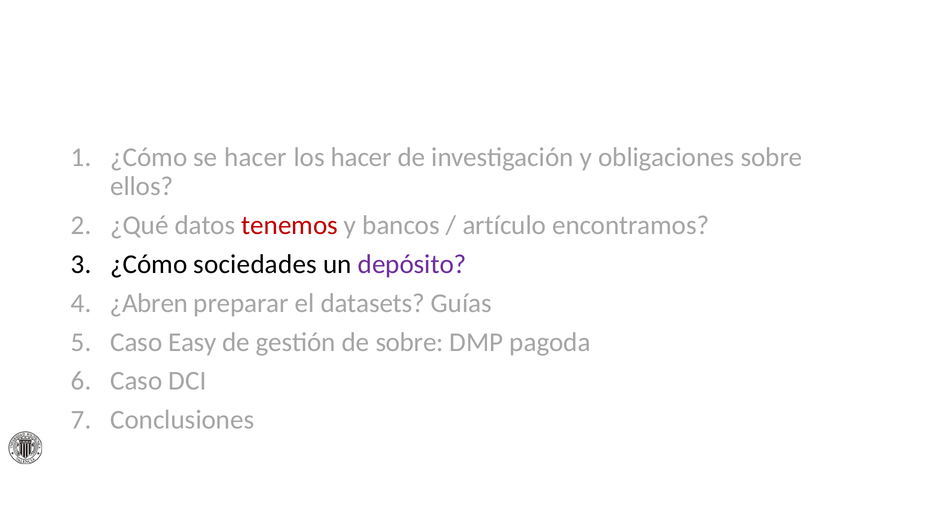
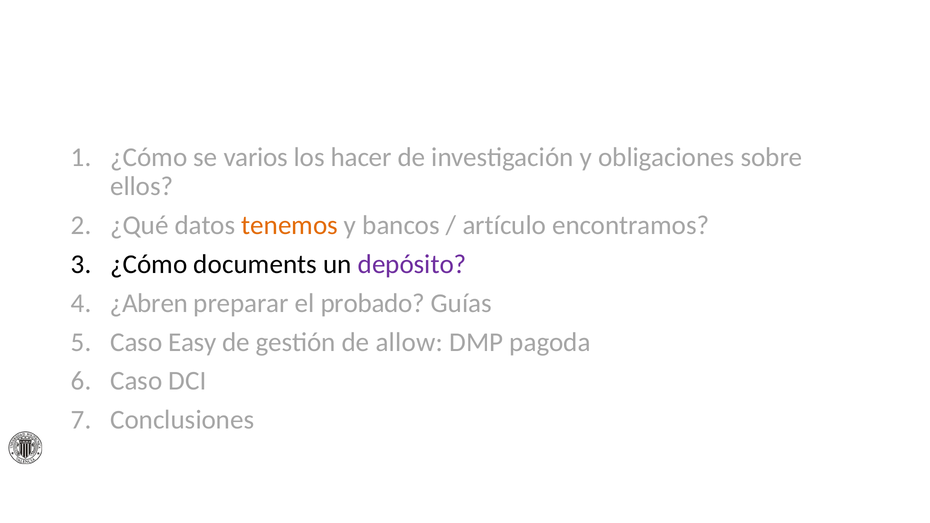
se hacer: hacer -> varios (256, 157)
tenemos colour: red -> orange (290, 225)
sociedades: sociedades -> documents (255, 264)
datasets: datasets -> probado (373, 303)
de sobre: sobre -> allow (409, 342)
